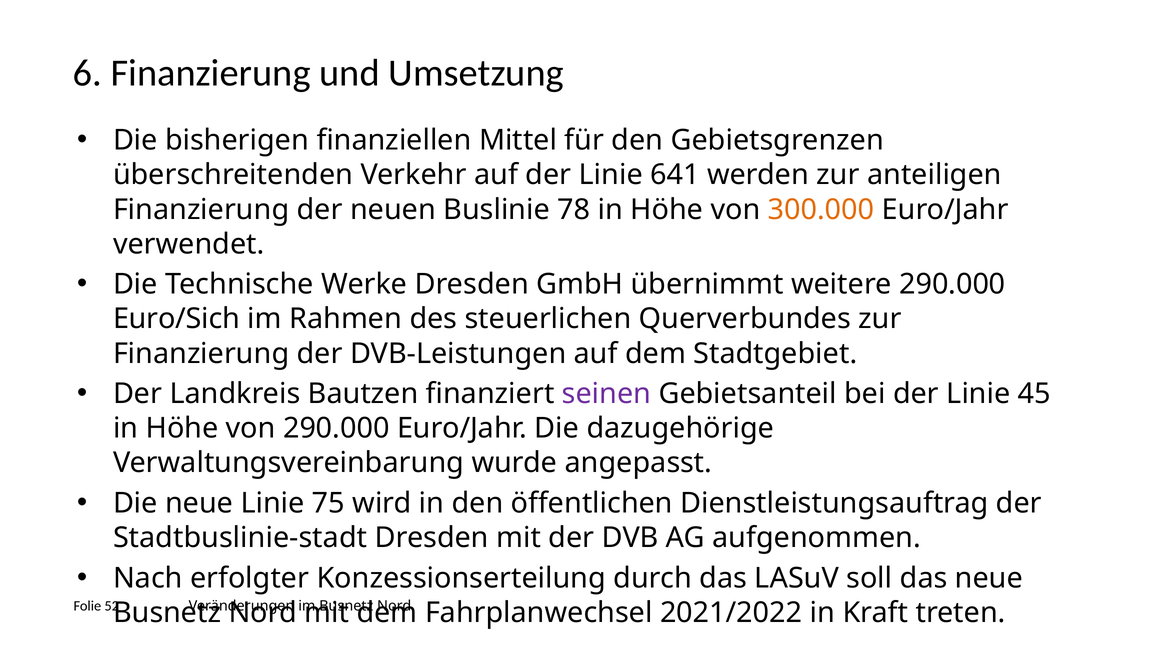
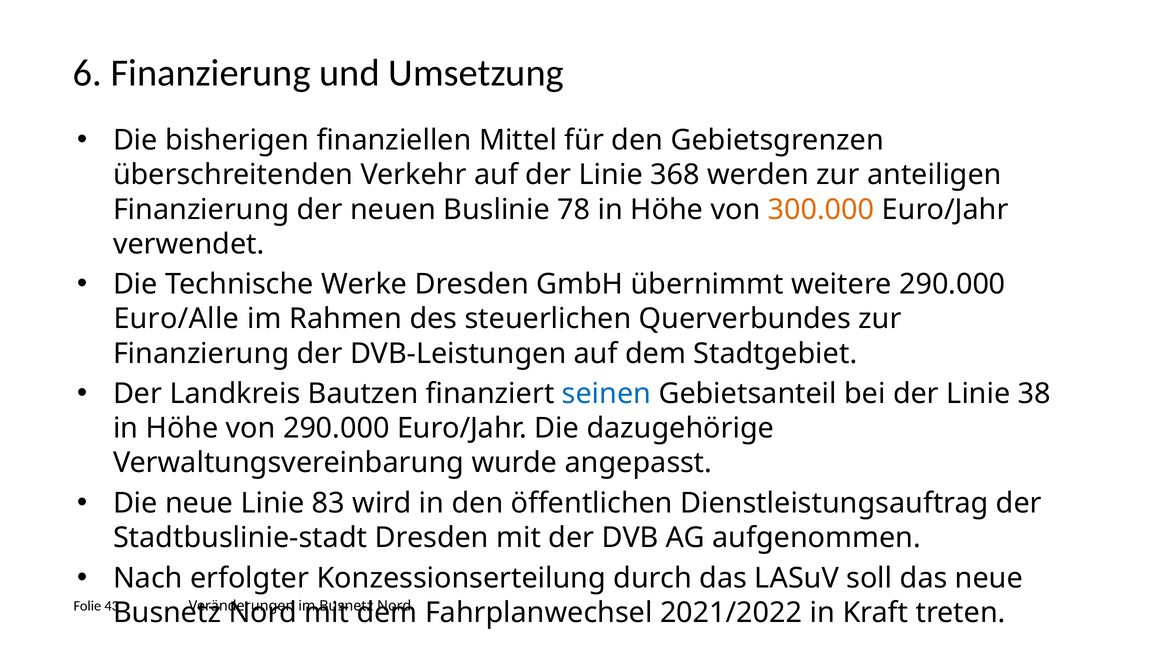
641: 641 -> 368 (675, 175)
Euro/Sich: Euro/Sich -> Euro/Alle (176, 319)
seinen colour: purple -> blue (607, 394)
45: 45 -> 38 (1034, 394)
75: 75 -> 83 (328, 503)
52: 52 -> 43 (112, 606)
